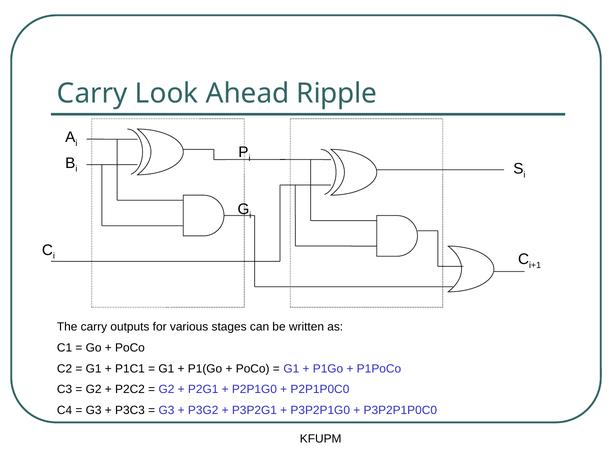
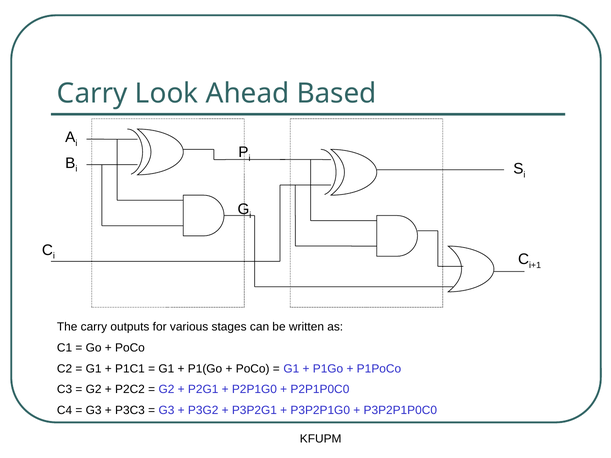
Ripple: Ripple -> Based (337, 94)
